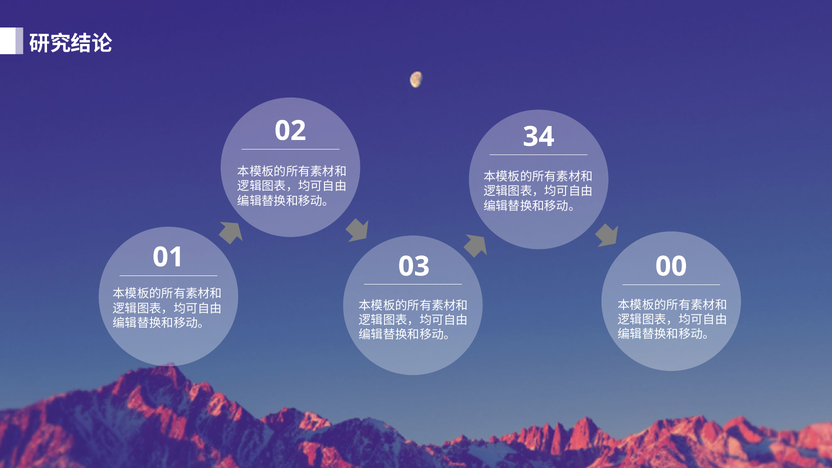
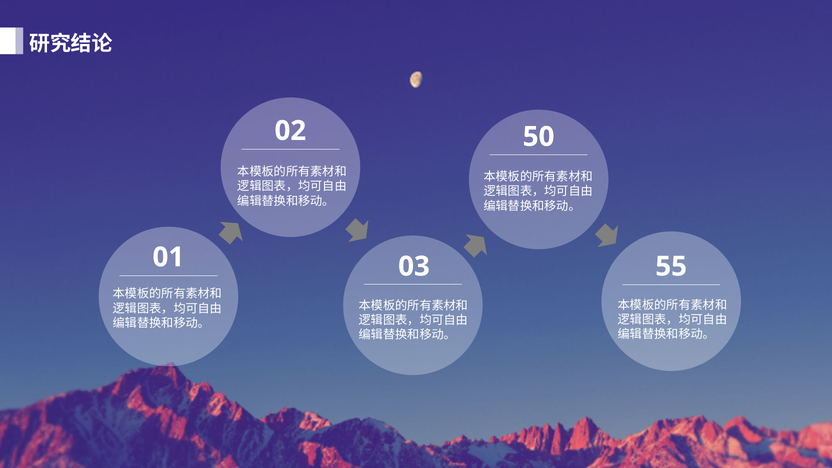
34: 34 -> 50 (539, 137)
00: 00 -> 55 (671, 266)
